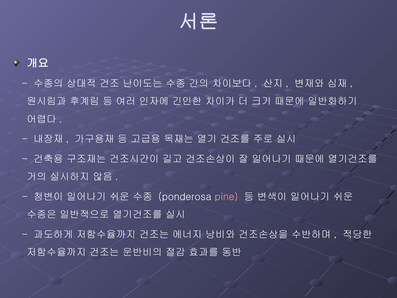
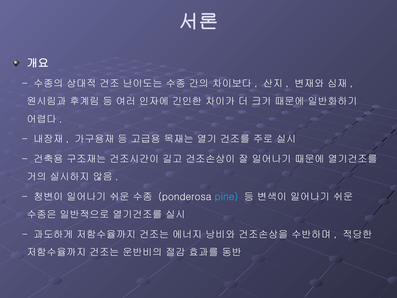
pine colour: pink -> light blue (226, 197)
